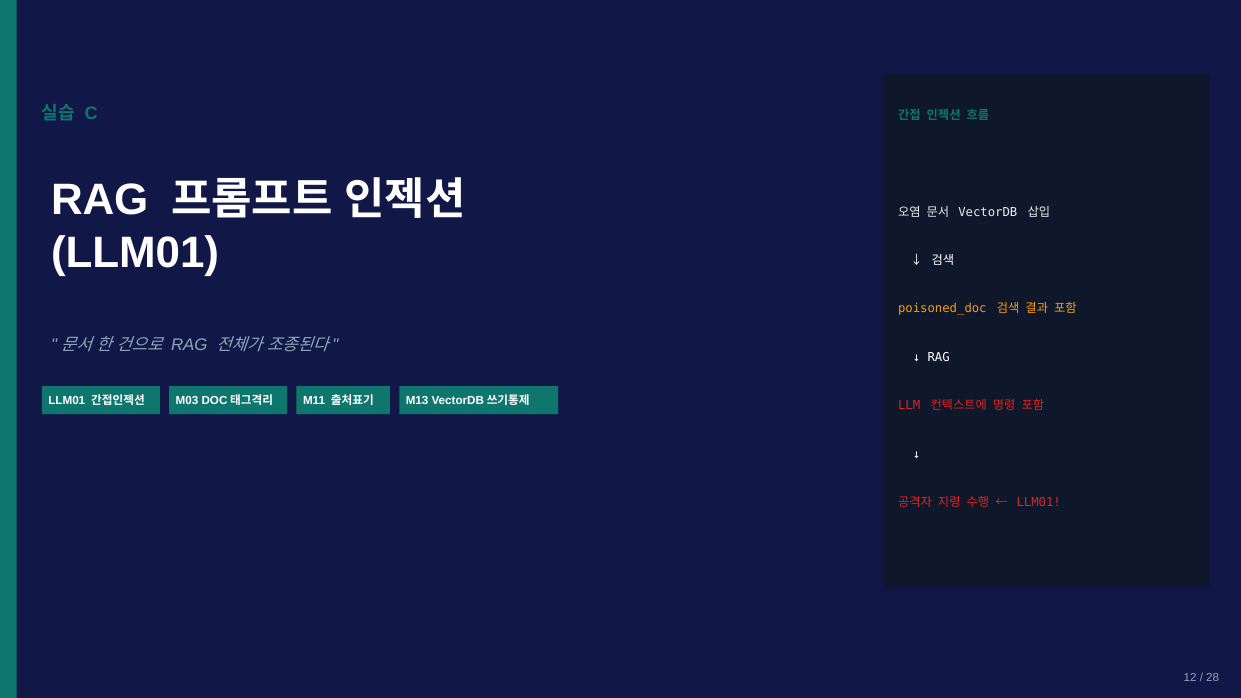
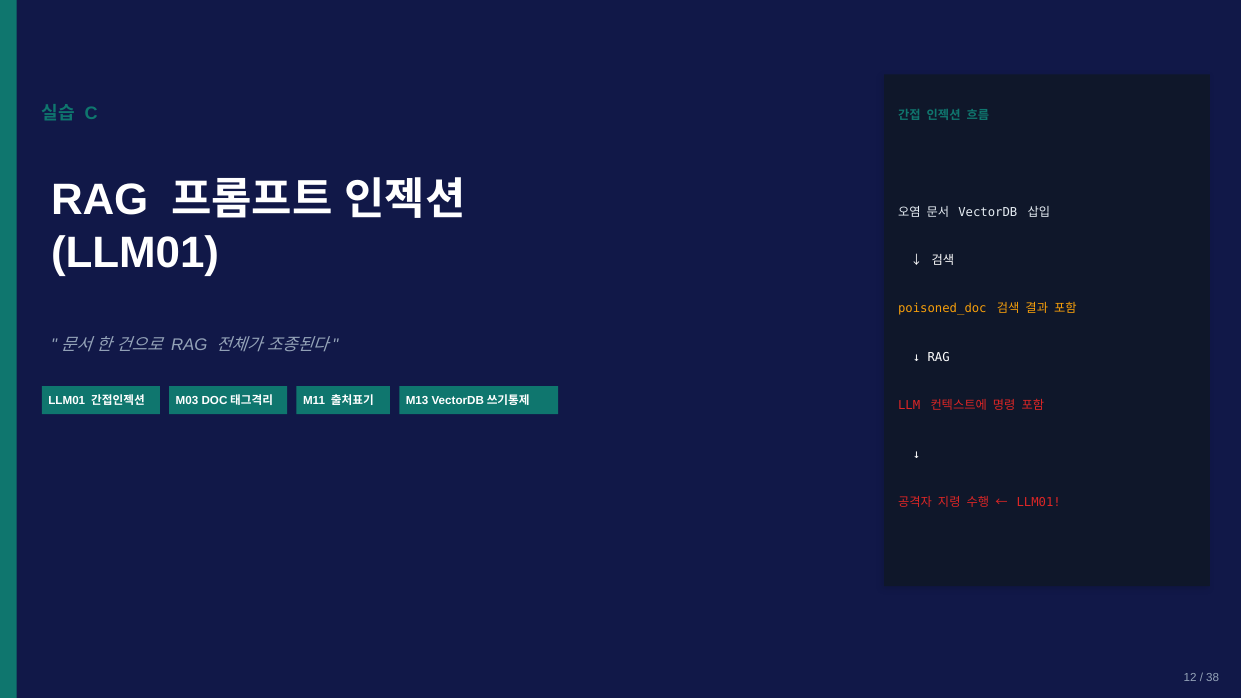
28: 28 -> 38 (1213, 677)
